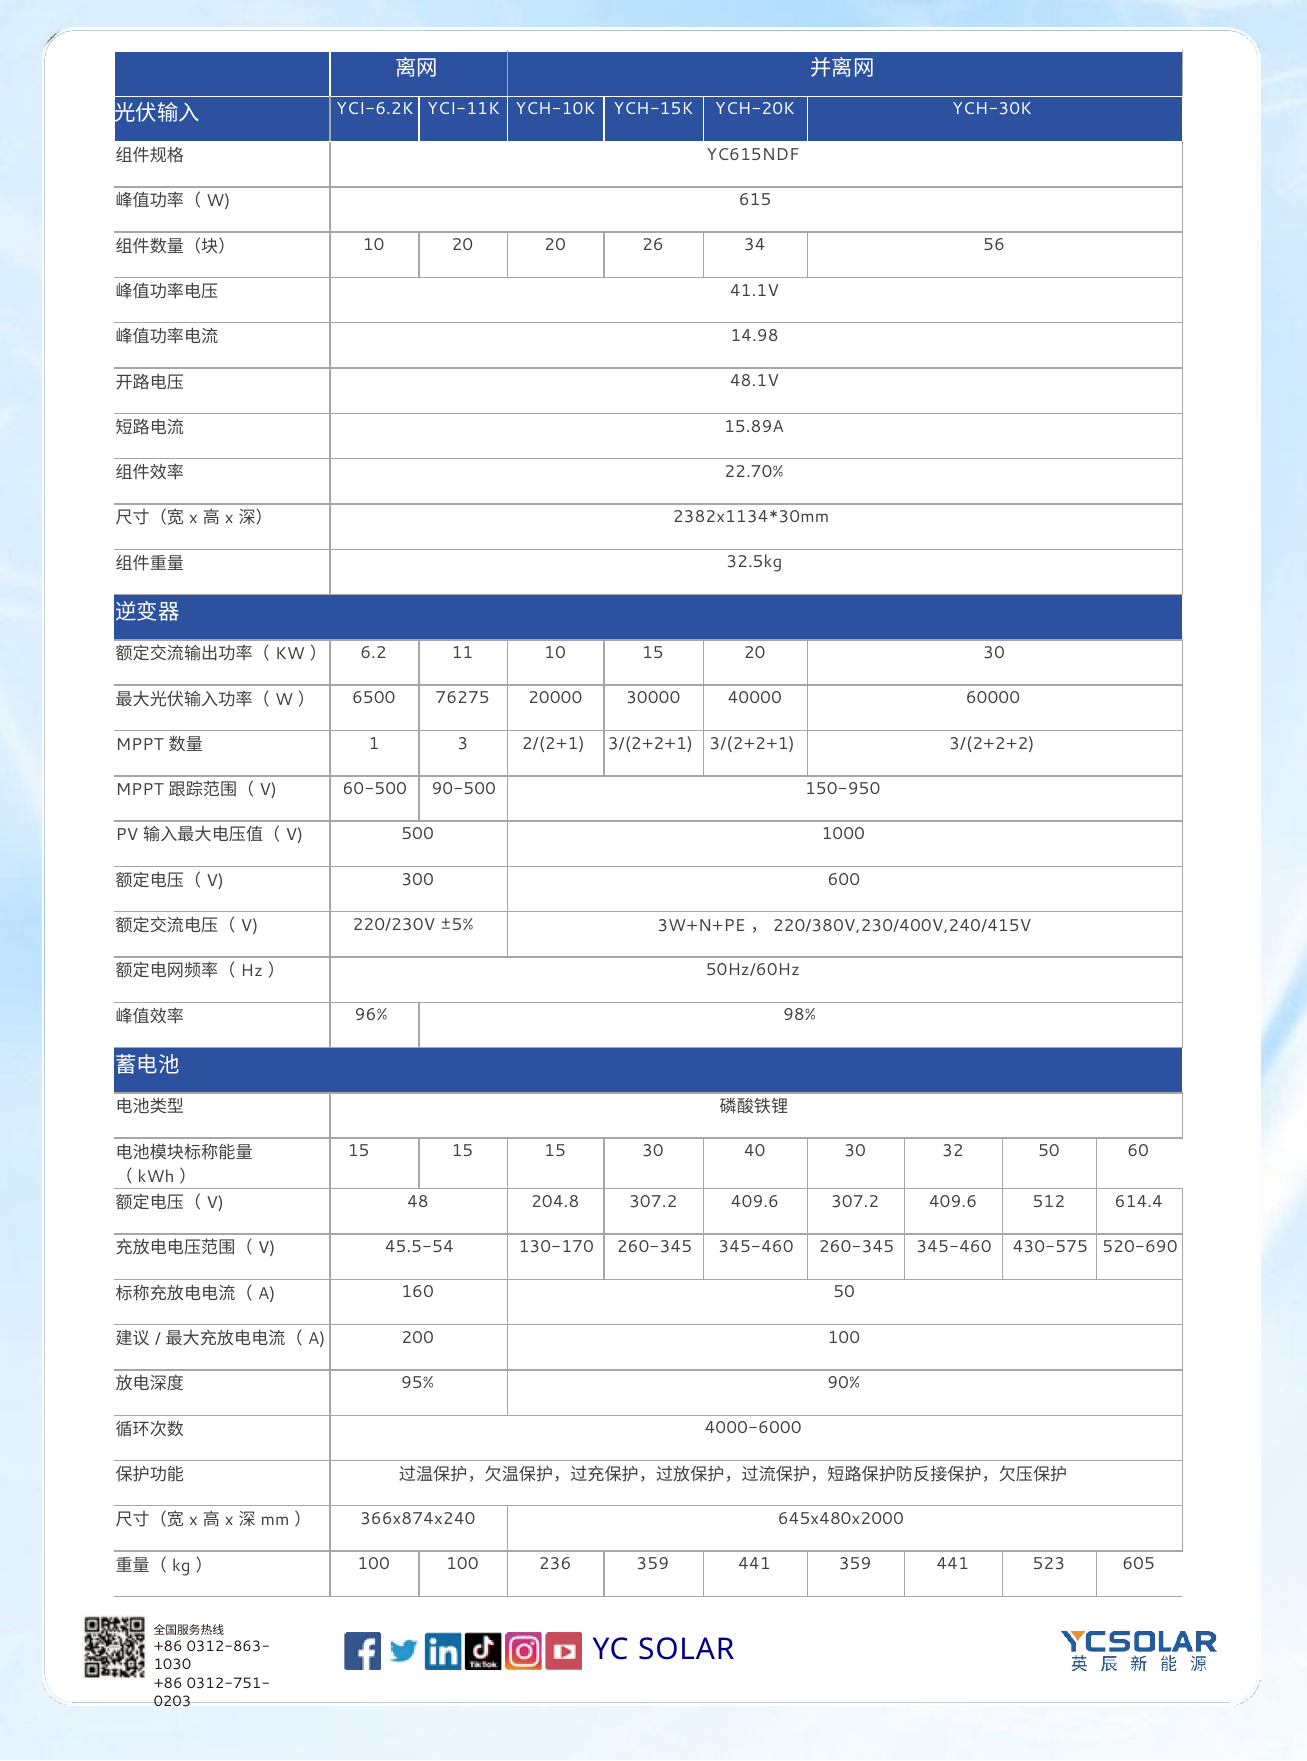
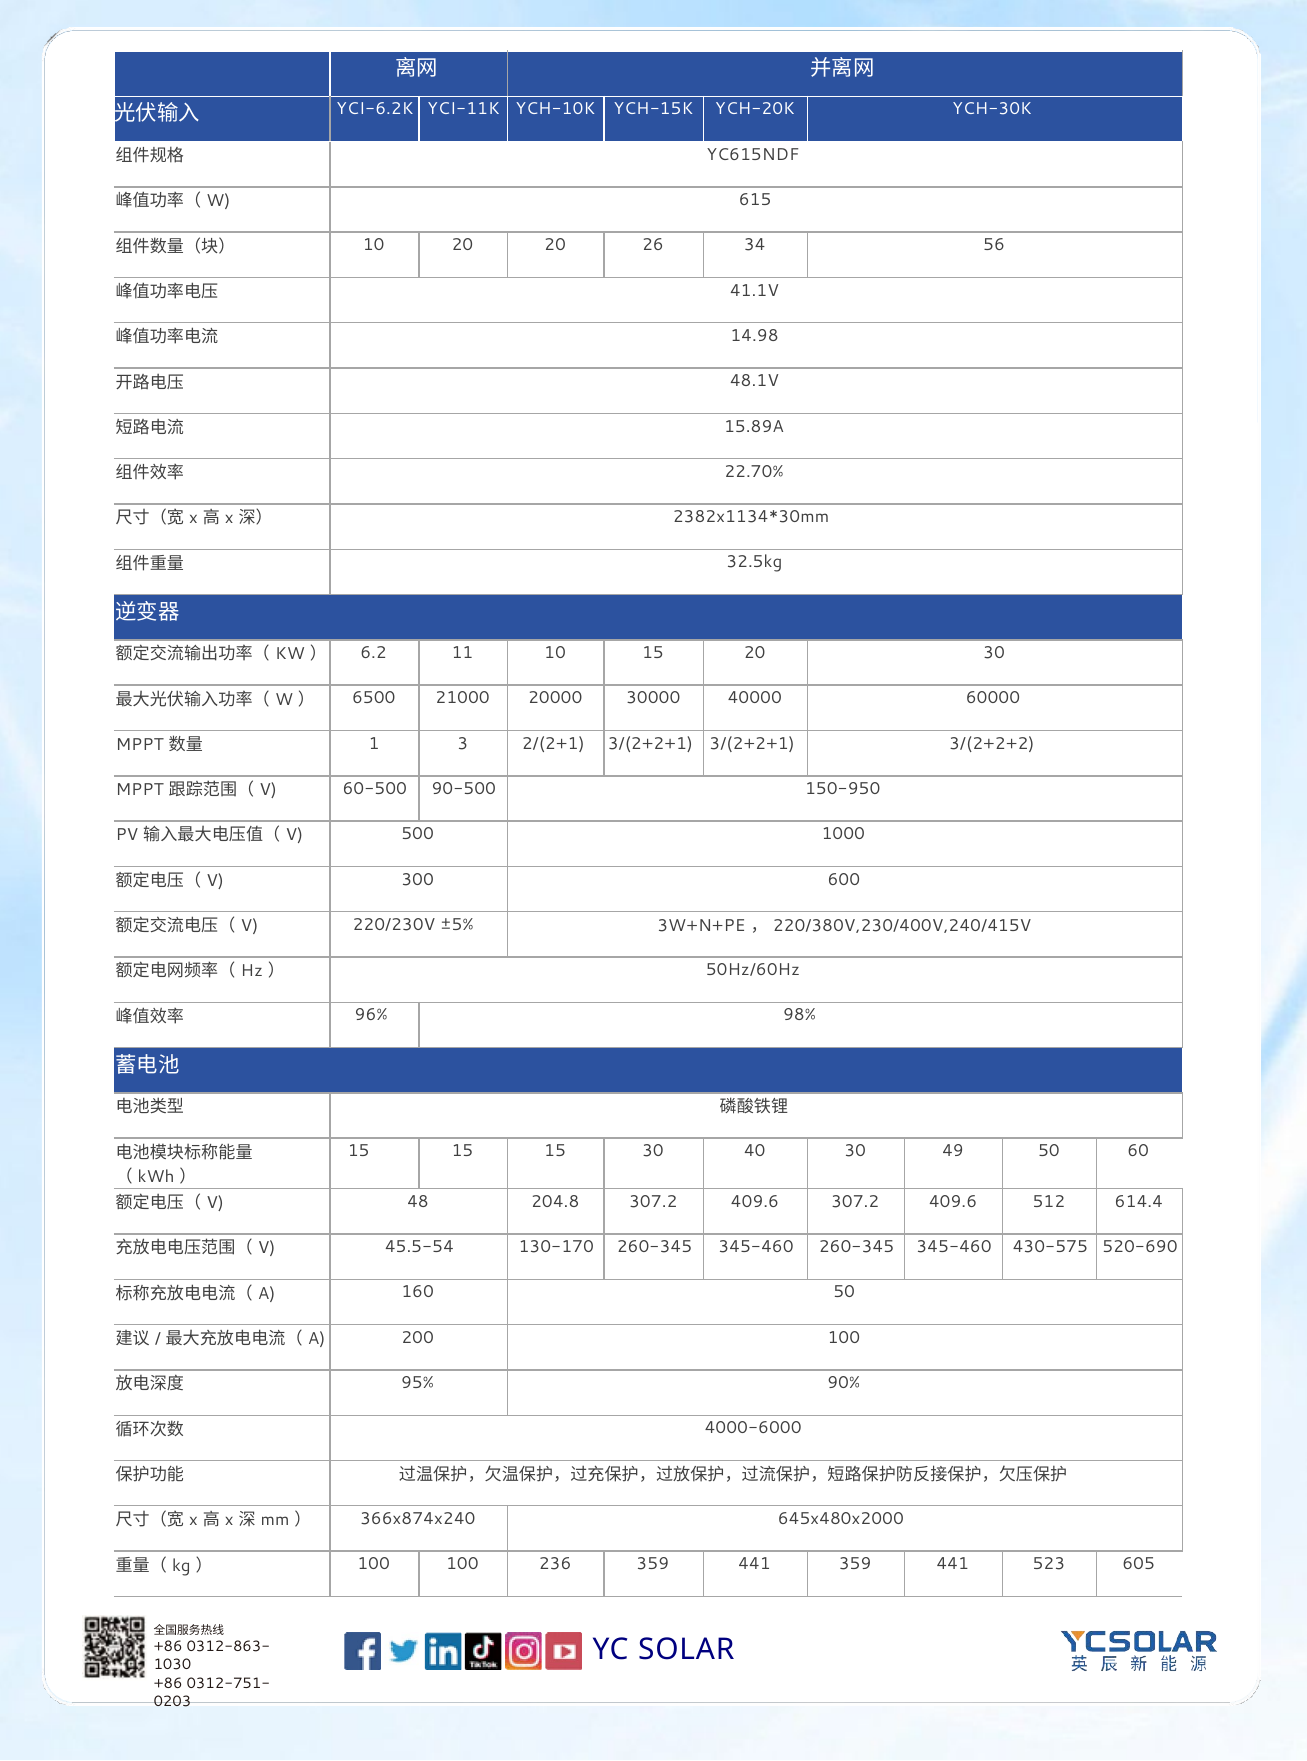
76275: 76275 -> 21000 (463, 699)
32: 32 -> 49 (953, 1152)
